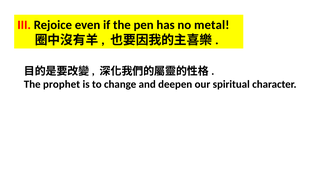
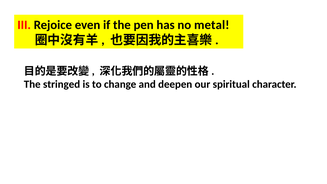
prophet: prophet -> stringed (62, 84)
